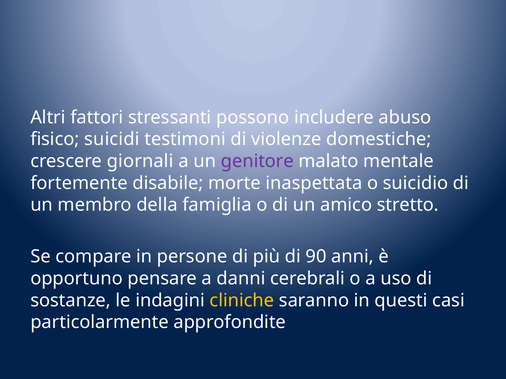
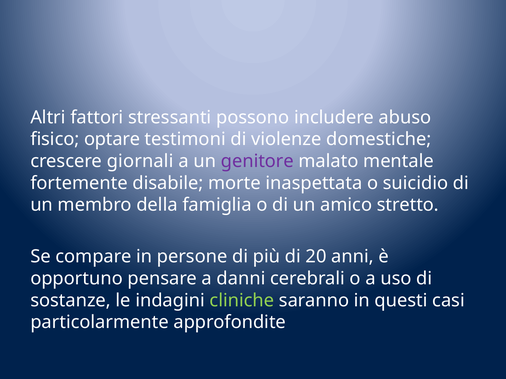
suicidi: suicidi -> optare (112, 139)
90: 90 -> 20 (316, 257)
cliniche colour: yellow -> light green (242, 301)
